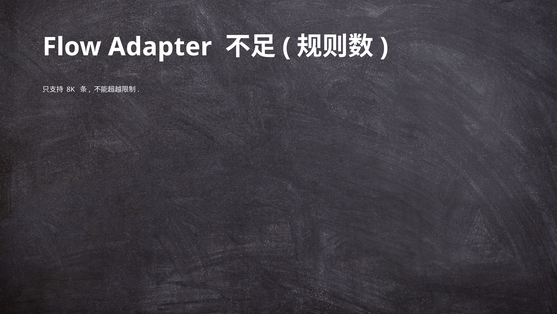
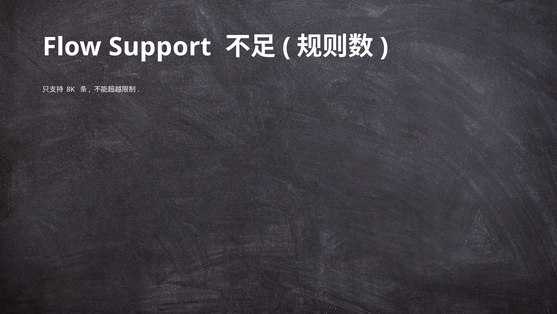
Adapter: Adapter -> Support (160, 47)
